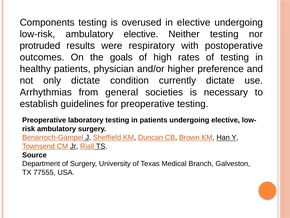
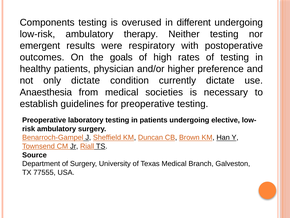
in elective: elective -> different (194, 22)
ambulatory elective: elective -> therapy (141, 34)
protruded: protruded -> emergent (40, 46)
Arrhythmias: Arrhythmias -> Anaesthesia (46, 92)
from general: general -> medical (122, 92)
